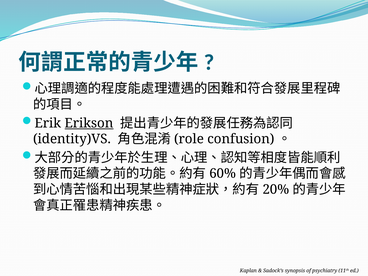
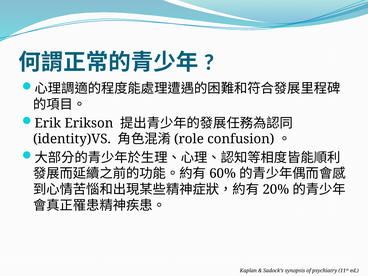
Erikson underline: present -> none (89, 123)
